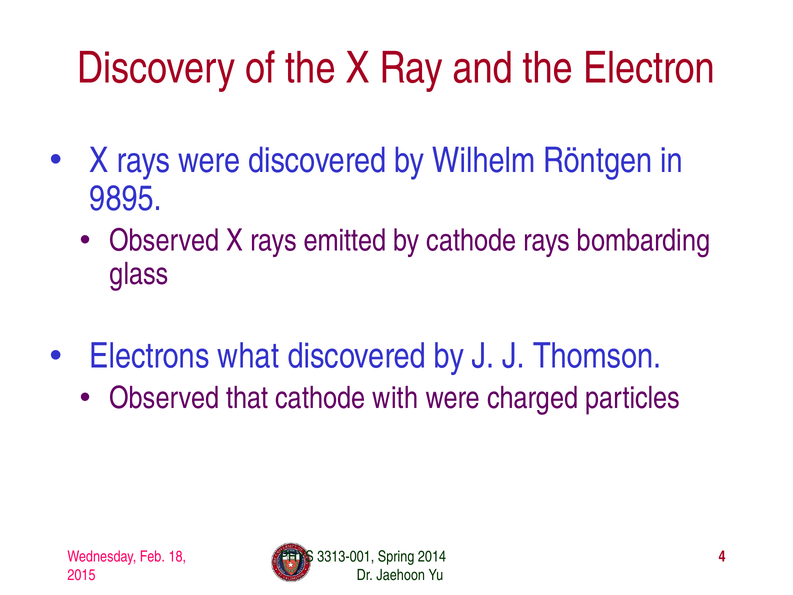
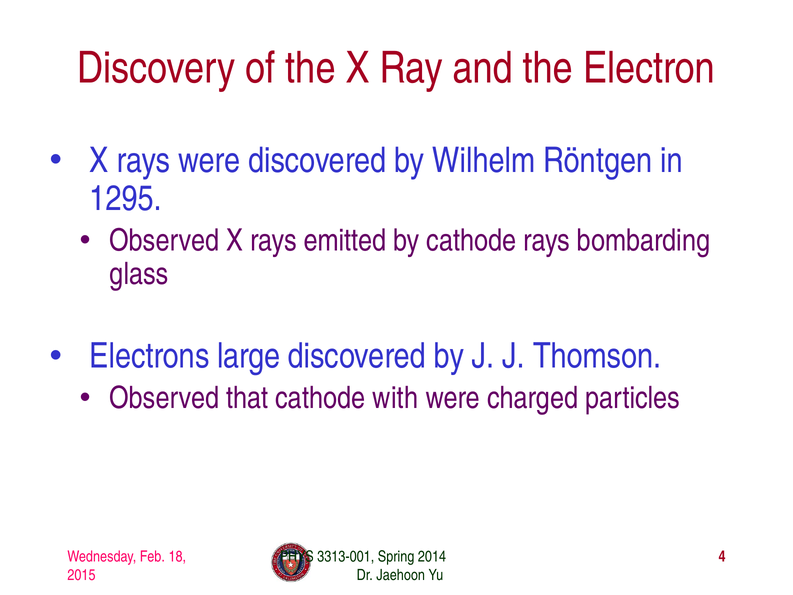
9895: 9895 -> 1295 (126, 199)
what: what -> large (249, 356)
